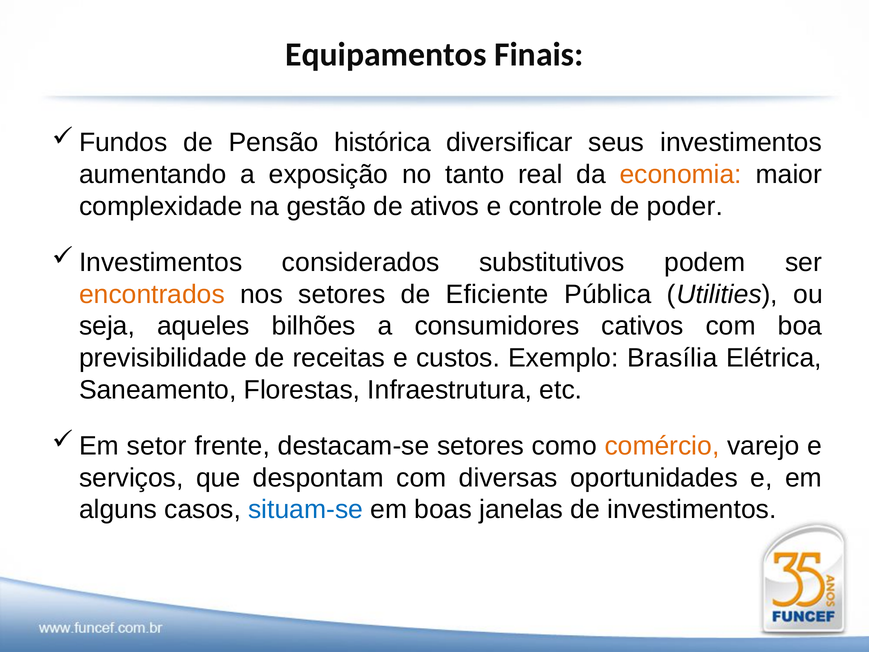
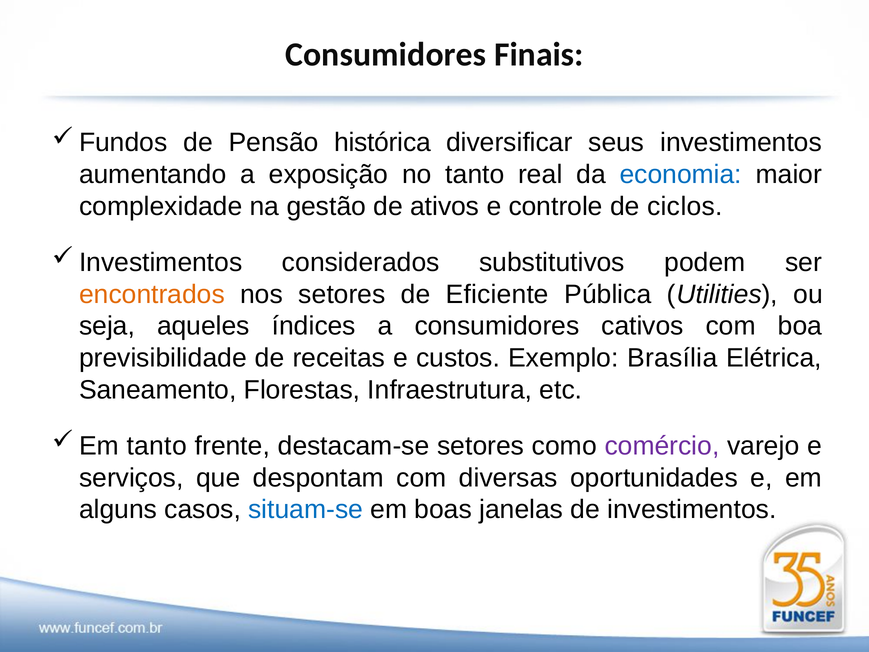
Equipamentos: Equipamentos -> Consumidores (386, 54)
economia colour: orange -> blue (681, 175)
poder: poder -> ciclos (685, 206)
bilhões: bilhões -> índices (314, 326)
setor: setor -> tanto (157, 446)
comércio colour: orange -> purple (662, 446)
